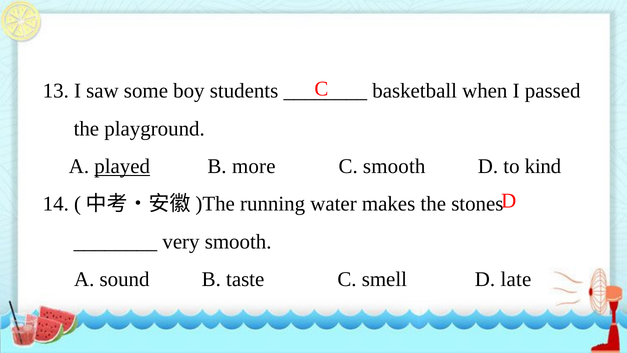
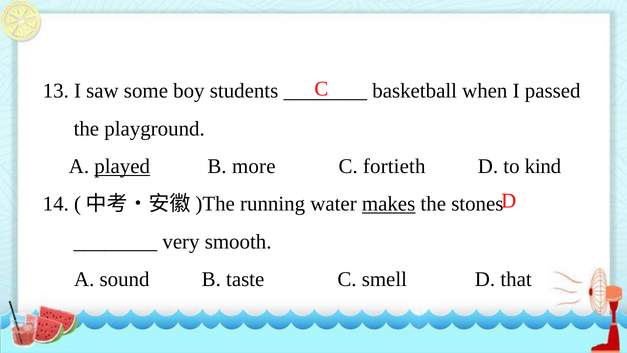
C smooth: smooth -> fortieth (394, 166)
makes underline: none -> present (389, 204)
late: late -> that (516, 279)
